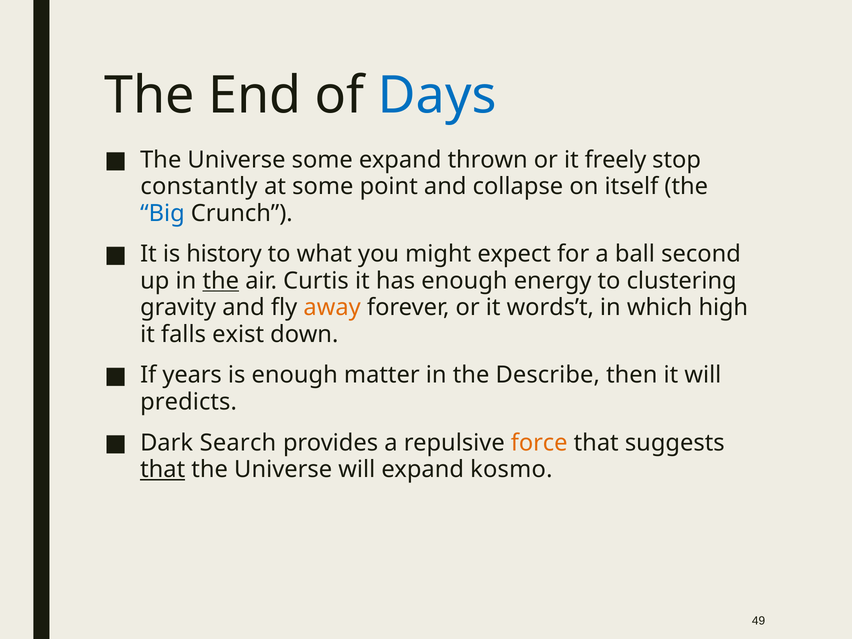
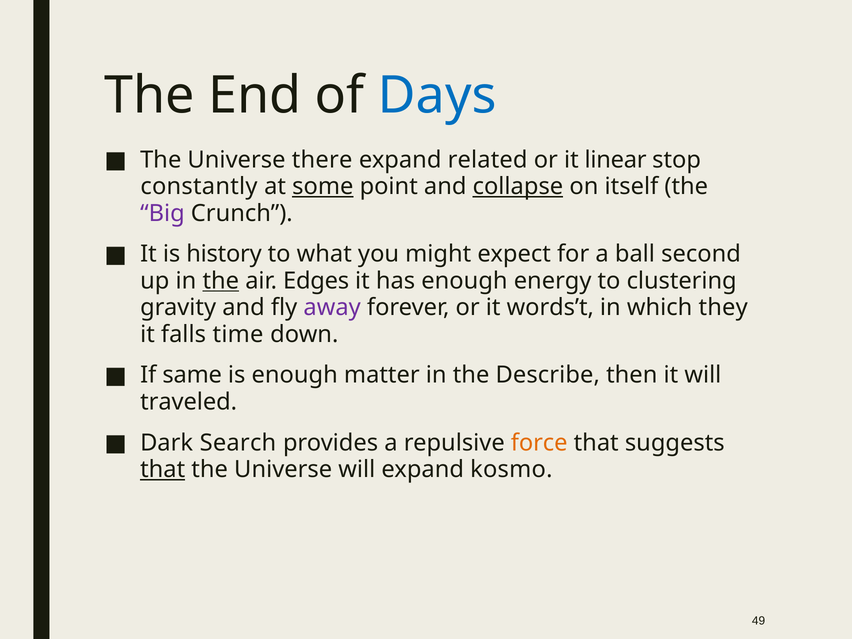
Universe some: some -> there (322, 160)
thrown: thrown -> related (488, 160)
freely: freely -> linear (616, 160)
some underline: none -> present (323, 187)
collapse underline: none -> present (518, 187)
Big colour: blue -> purple (162, 213)
Curtis: Curtis -> Edges (316, 281)
away colour: orange -> purple (332, 308)
high: high -> they (723, 308)
exist: exist -> time (238, 334)
years: years -> same (192, 375)
predicts: predicts -> traveled (189, 402)
